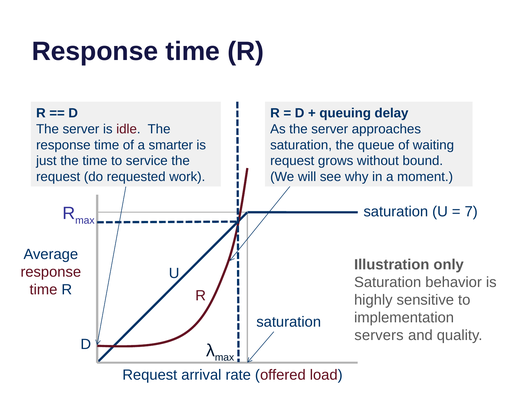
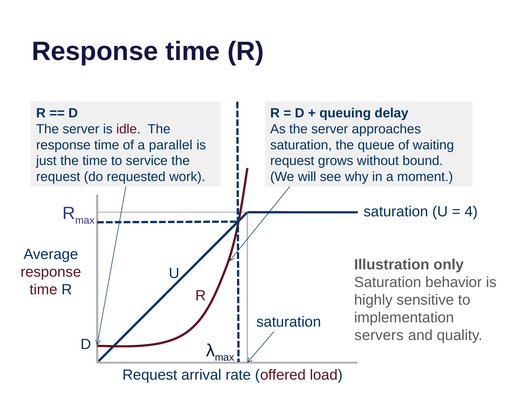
smarter: smarter -> parallel (171, 145)
7: 7 -> 4 (471, 211)
